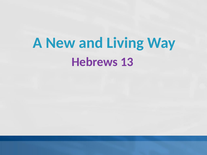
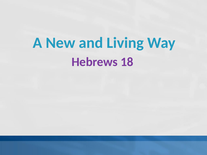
13: 13 -> 18 (127, 62)
